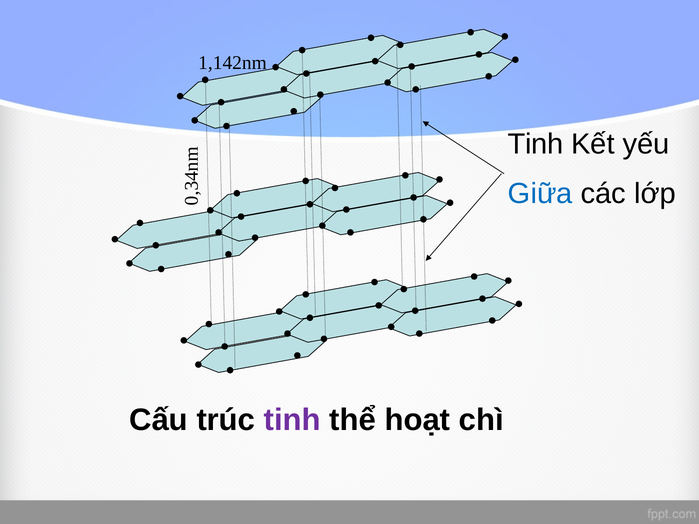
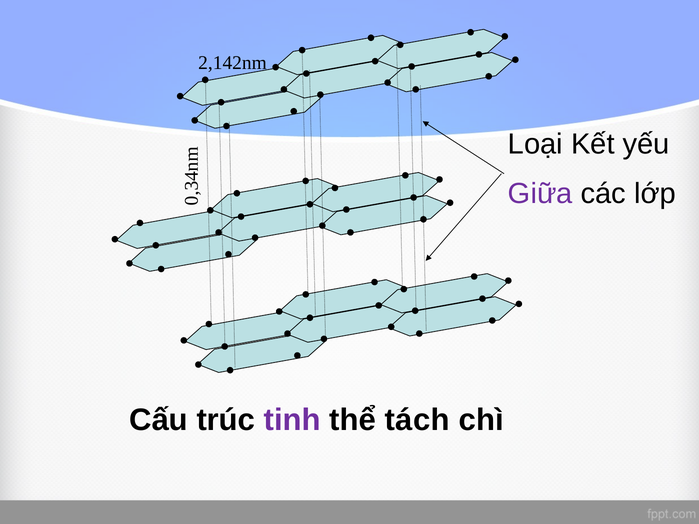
1,142nm: 1,142nm -> 2,142nm (232, 63)
Tinh: Tinh -> Loại (535, 144)
Giữa colour: blue -> purple (540, 194)
hoạt: hoạt -> tách (417, 420)
